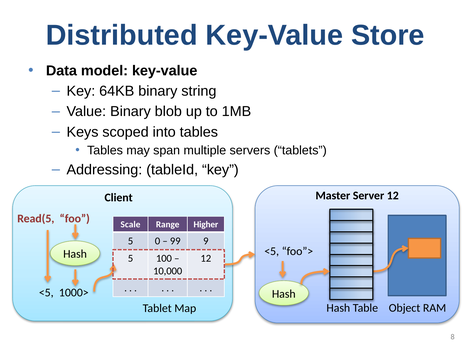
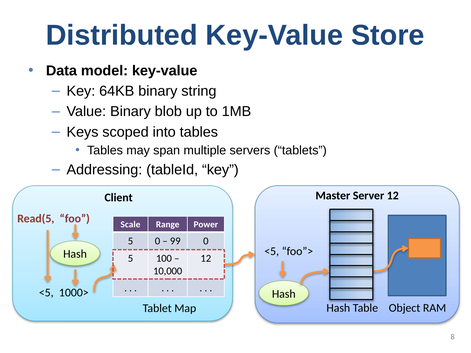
Higher: Higher -> Power (206, 225)
99 9: 9 -> 0 (206, 241)
